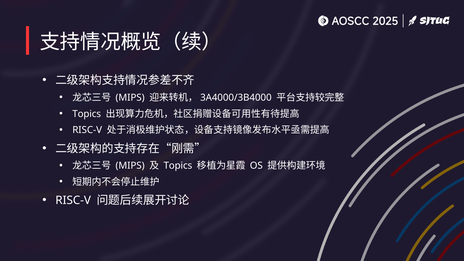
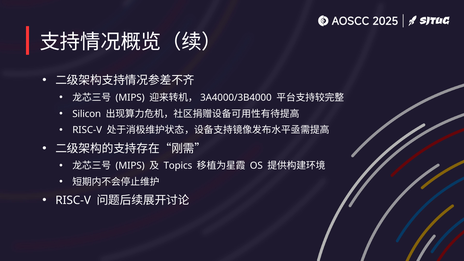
Topics: Topics -> Silicon (87, 114)
